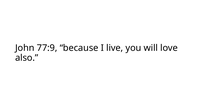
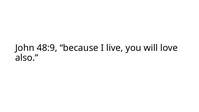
77:9: 77:9 -> 48:9 (47, 48)
